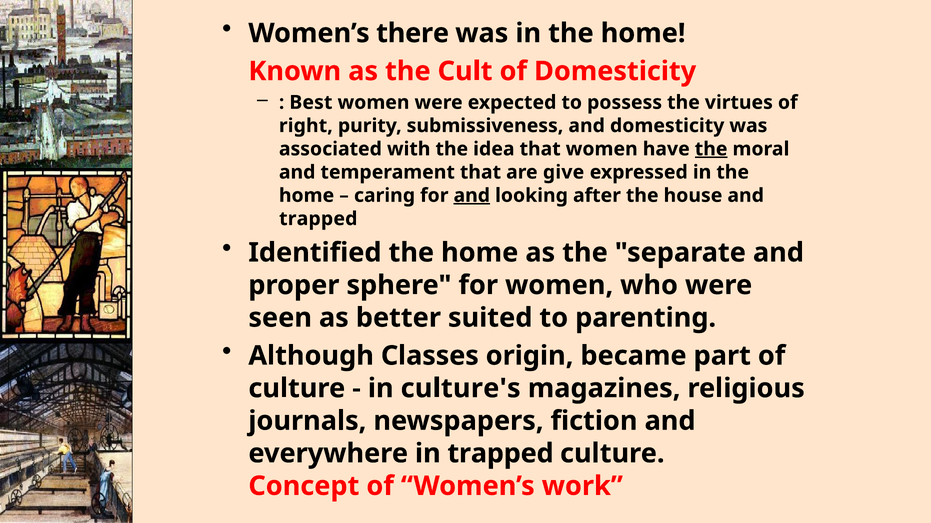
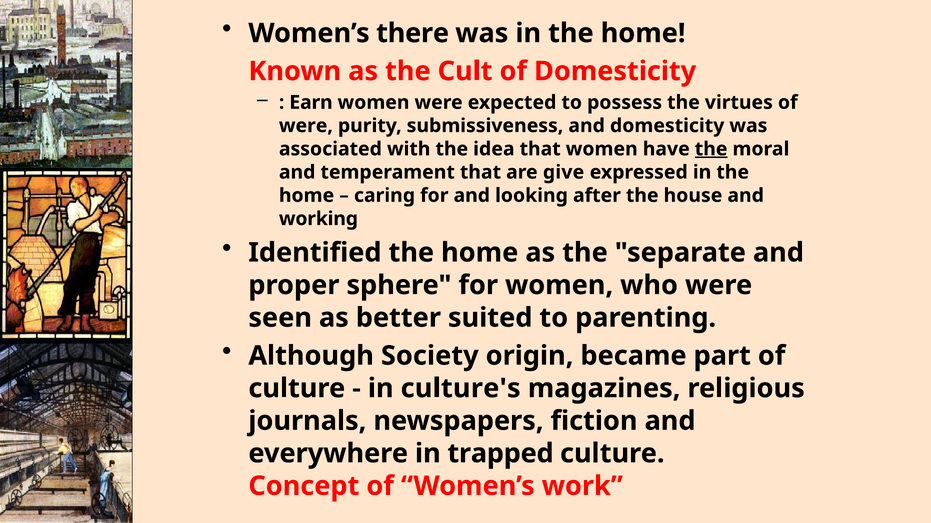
Best: Best -> Earn (311, 103)
right: right -> were (306, 126)
and underline: present -> none (472, 196)
trapped: trapped -> working (318, 219)
Classes: Classes -> Society (430, 356)
